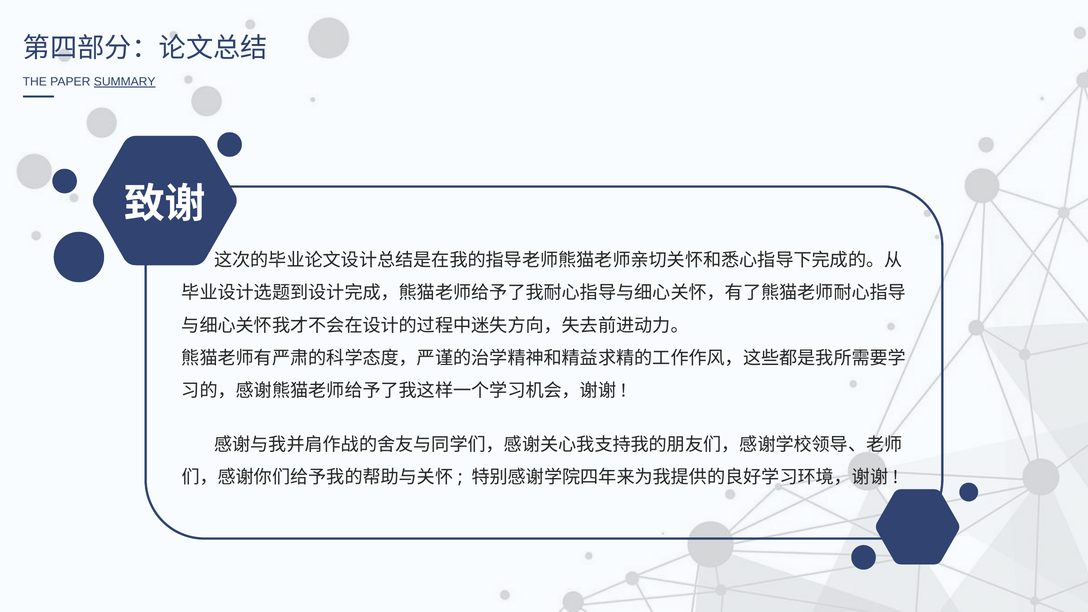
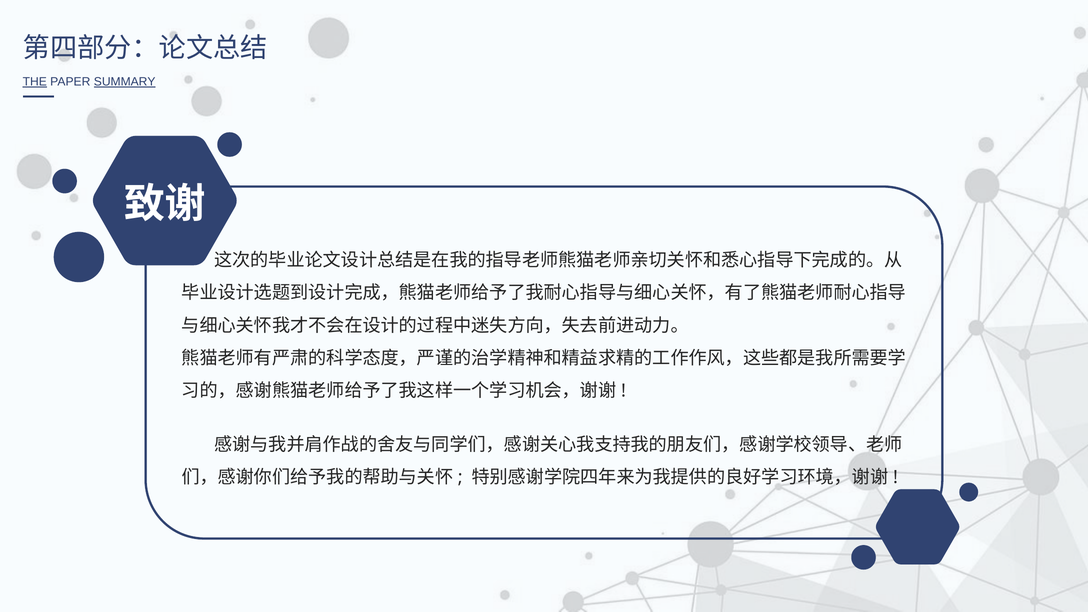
THE underline: none -> present (35, 82)
